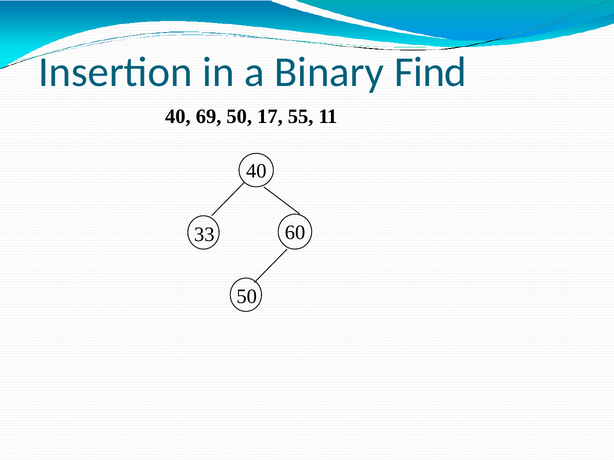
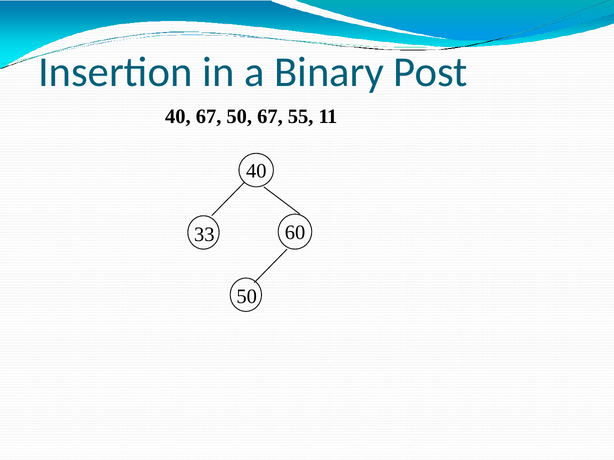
Find: Find -> Post (430, 72)
40 69: 69 -> 67 (209, 117)
50 17: 17 -> 67 (270, 117)
